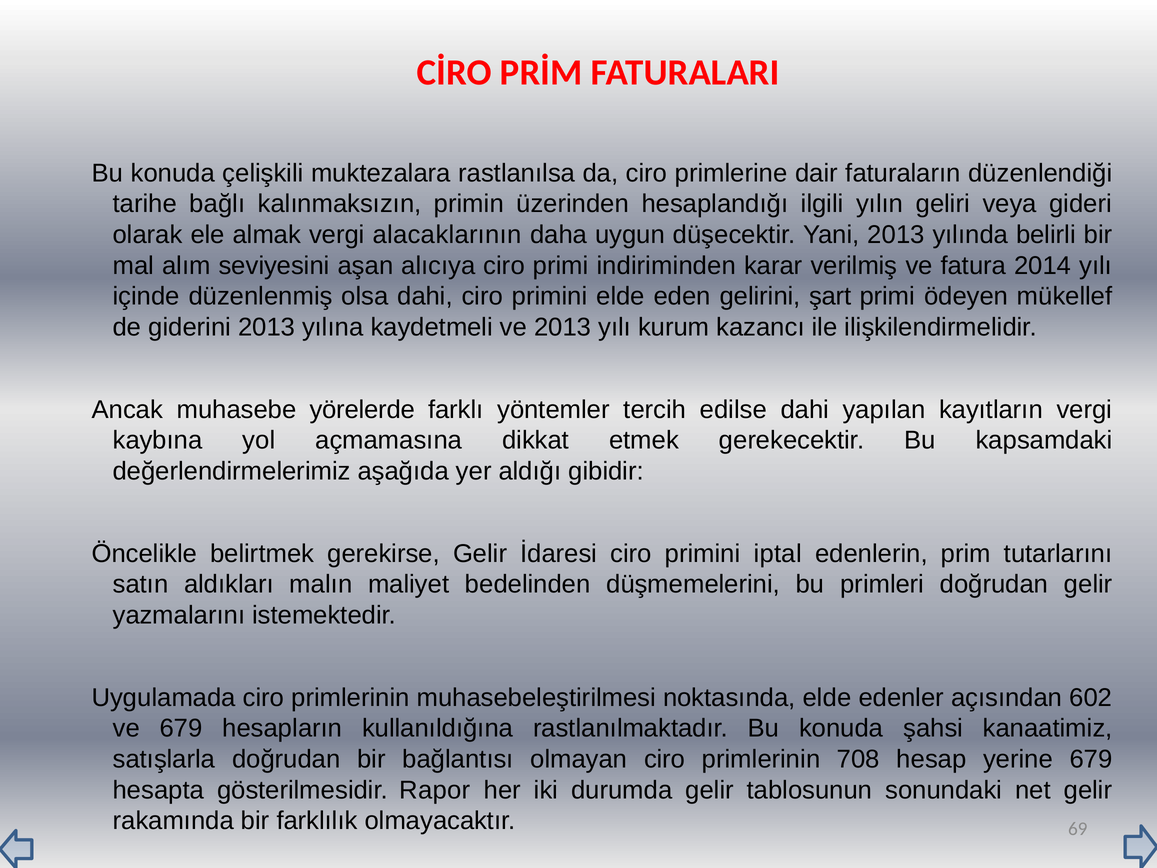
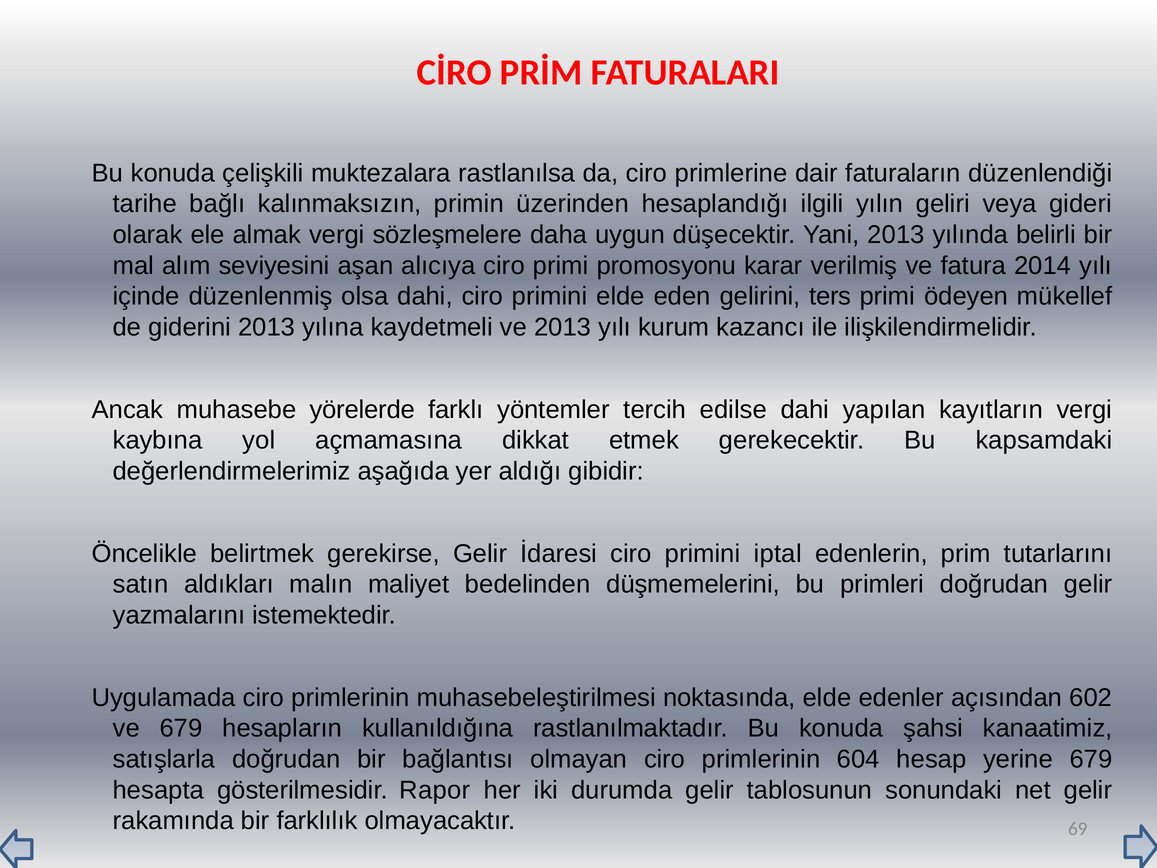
alacaklarının: alacaklarının -> sözleşmelere (447, 235)
indiriminden: indiriminden -> promosyonu (666, 266)
şart: şart -> ters (830, 296)
708: 708 -> 604 (858, 759)
